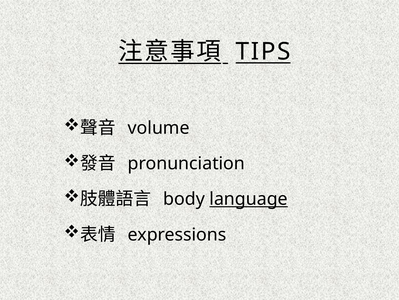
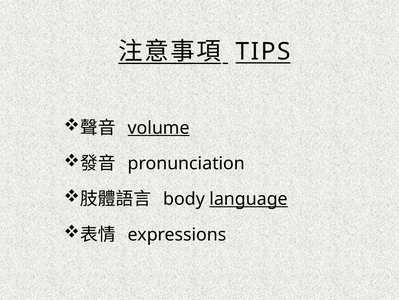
volume underline: none -> present (159, 128)
